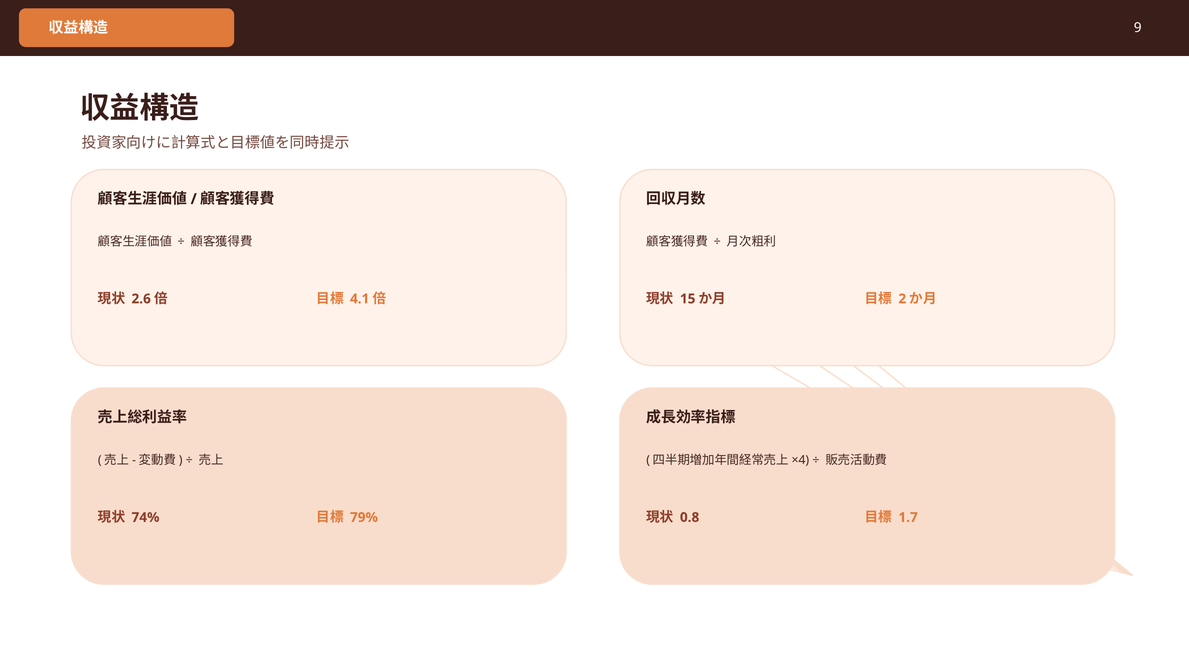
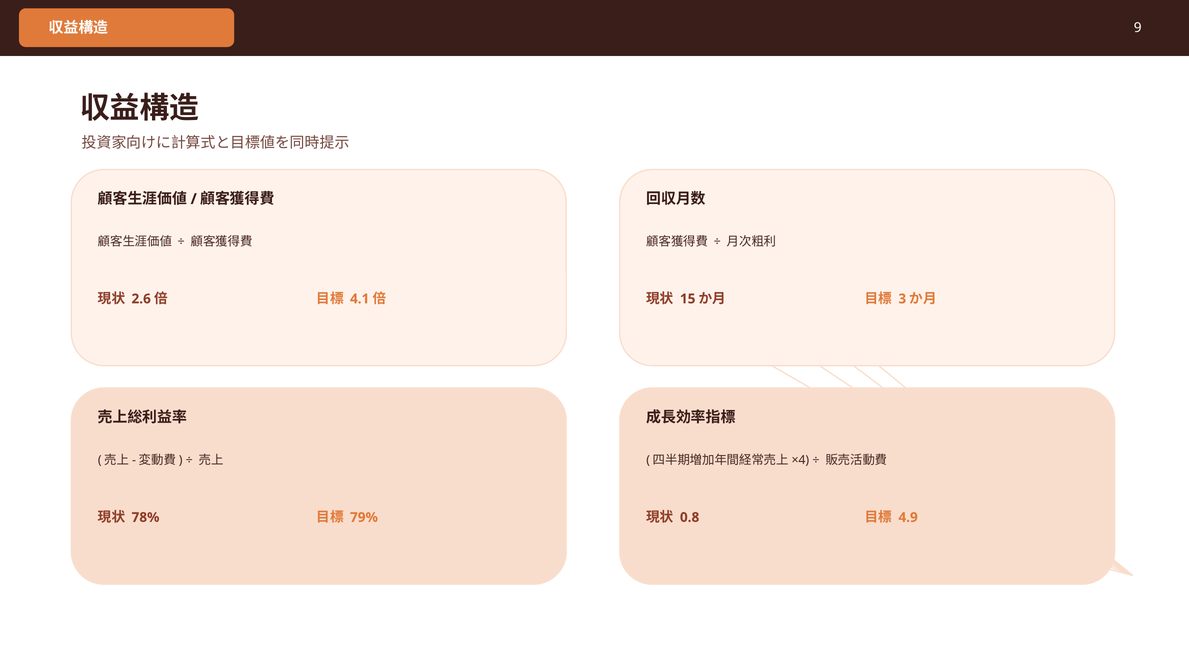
2: 2 -> 3 (902, 299)
74%: 74% -> 78% (145, 517)
1.7: 1.7 -> 4.9 (908, 517)
